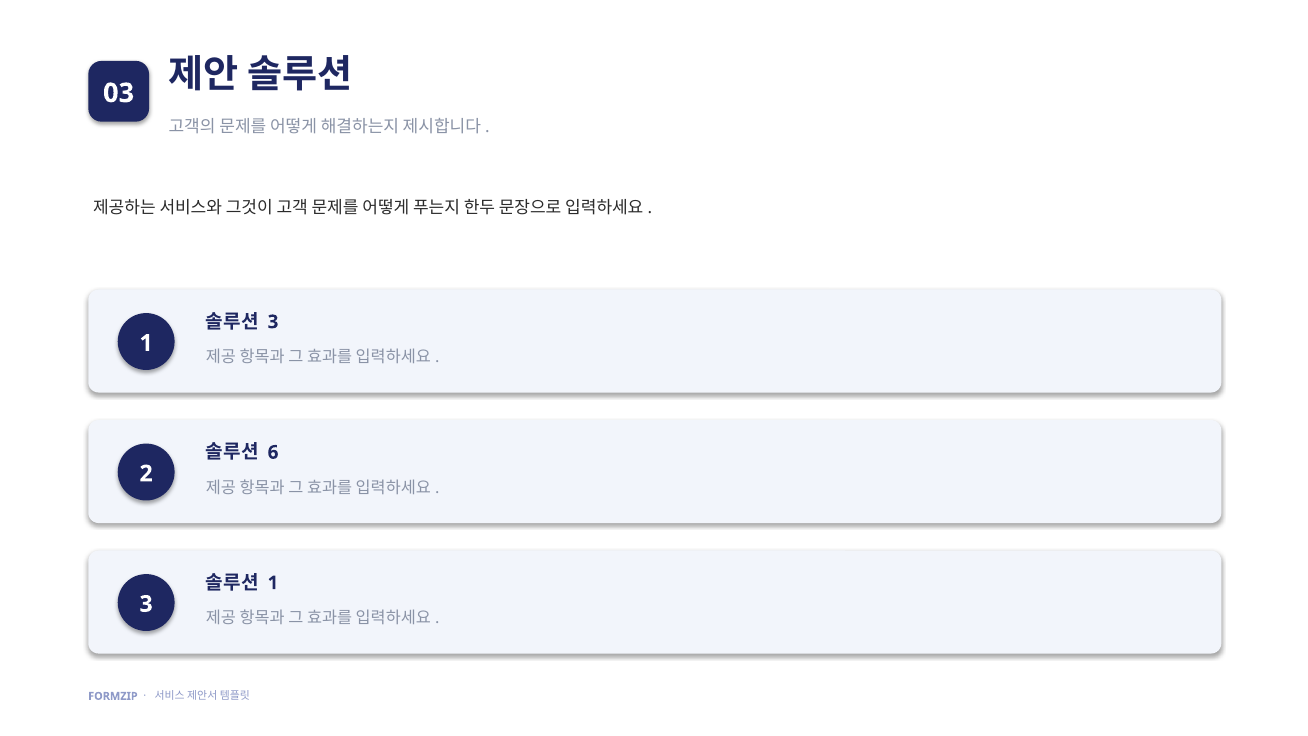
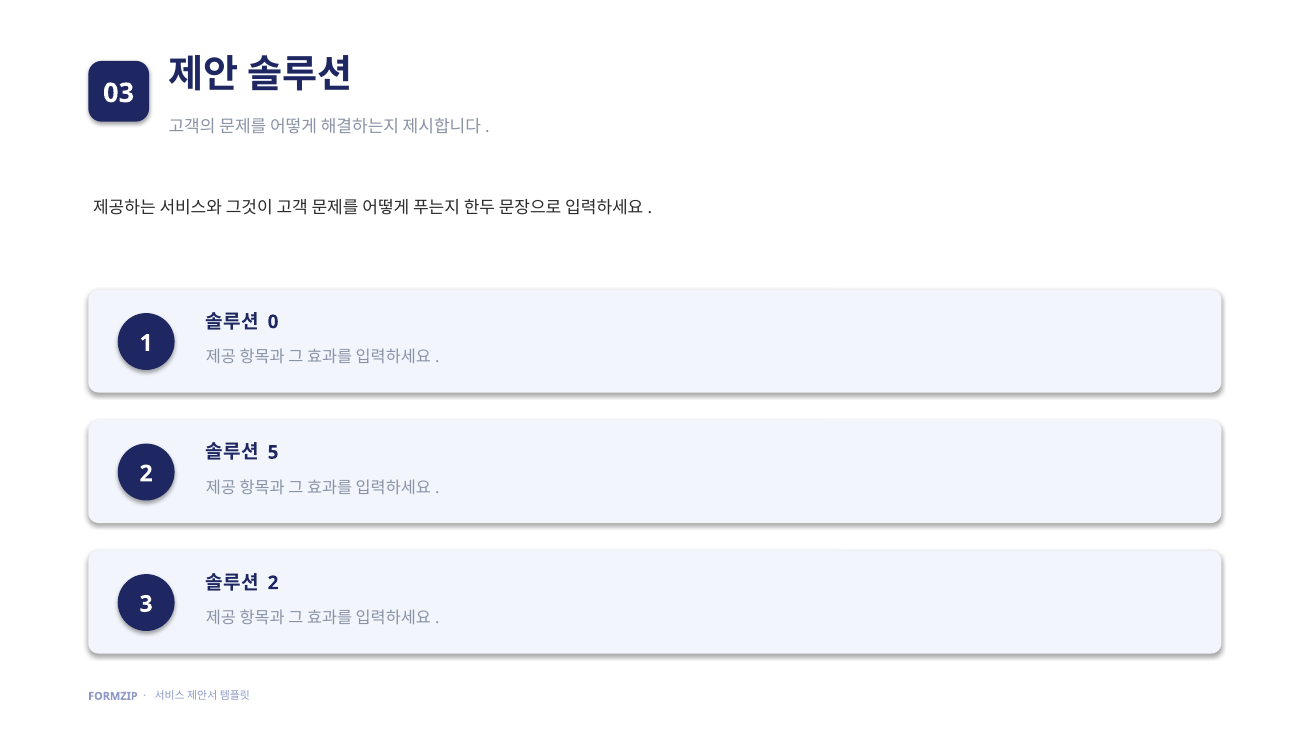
3: 3 -> 0 (273, 322)
6: 6 -> 5 (273, 452)
1: 1 -> 2 (273, 583)
